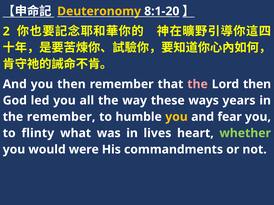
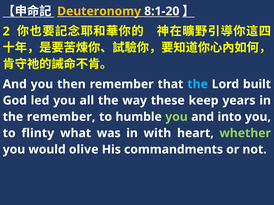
the colour: pink -> light blue (198, 84)
Lord then: then -> built (257, 84)
ways: ways -> keep (204, 101)
you colour: yellow -> light green (176, 117)
fear: fear -> into (230, 117)
lives: lives -> with (157, 133)
were: were -> olive (84, 150)
